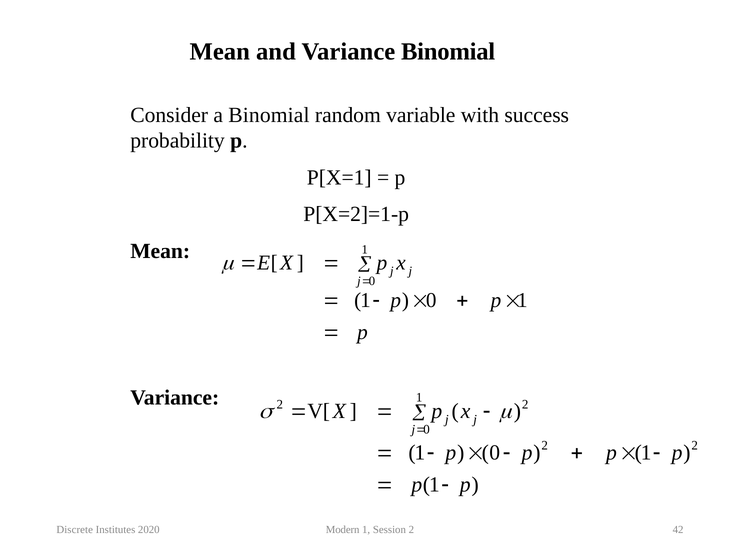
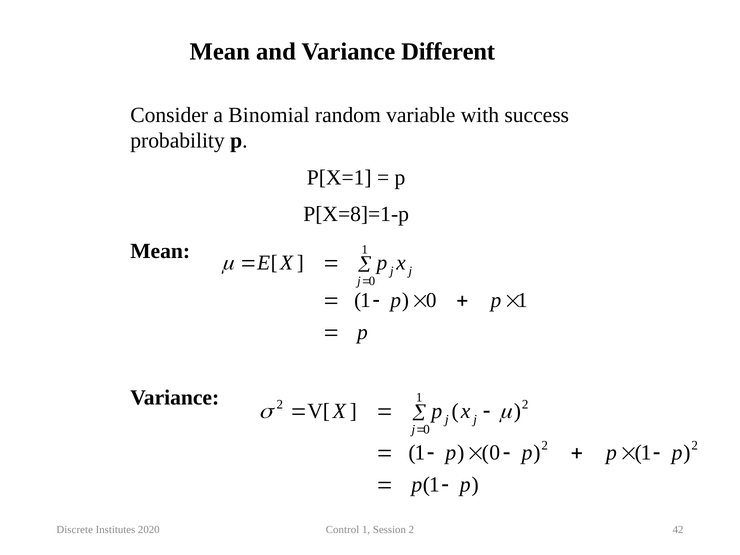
Variance Binomial: Binomial -> Different (448, 51)
P[X=2]=1-p: P[X=2]=1-p -> P[X=8]=1-p (356, 214)
Modern: Modern -> Control (343, 530)
